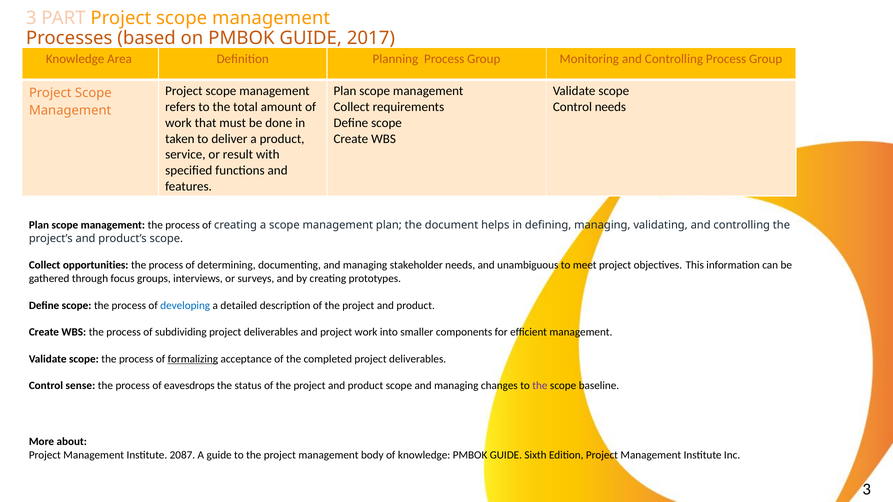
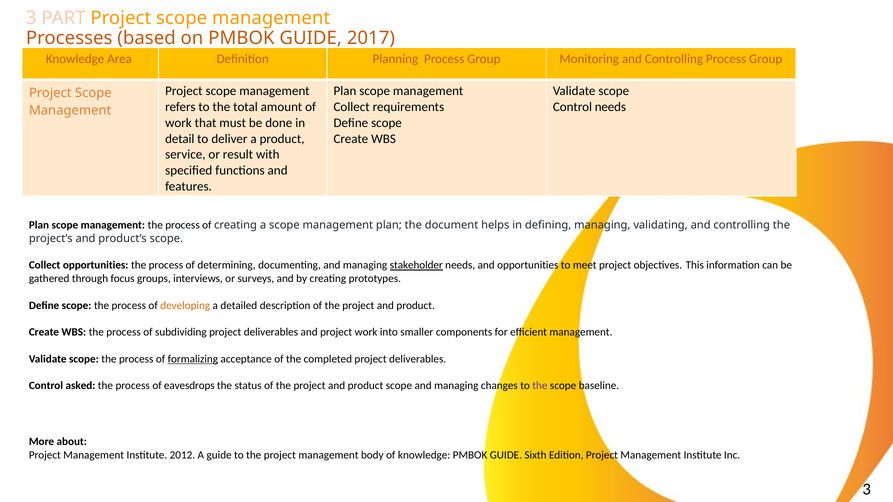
taken: taken -> detail (180, 139)
stakeholder underline: none -> present (416, 265)
and unambiguous: unambiguous -> opportunities (528, 265)
developing colour: blue -> orange (185, 306)
sense: sense -> asked (80, 386)
2087: 2087 -> 2012 (182, 455)
